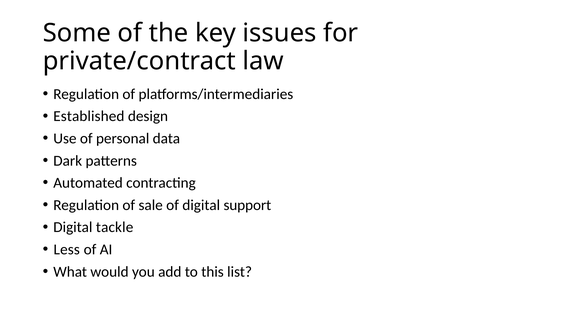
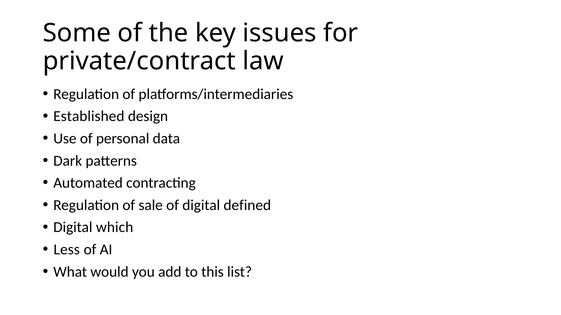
support: support -> defined (247, 205)
tackle: tackle -> which (115, 228)
